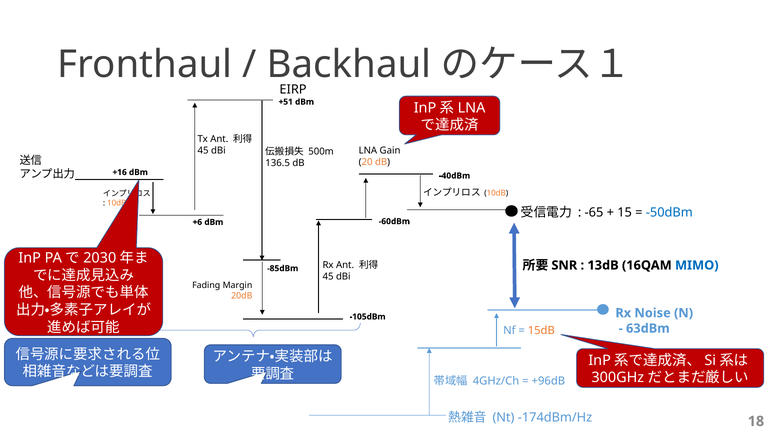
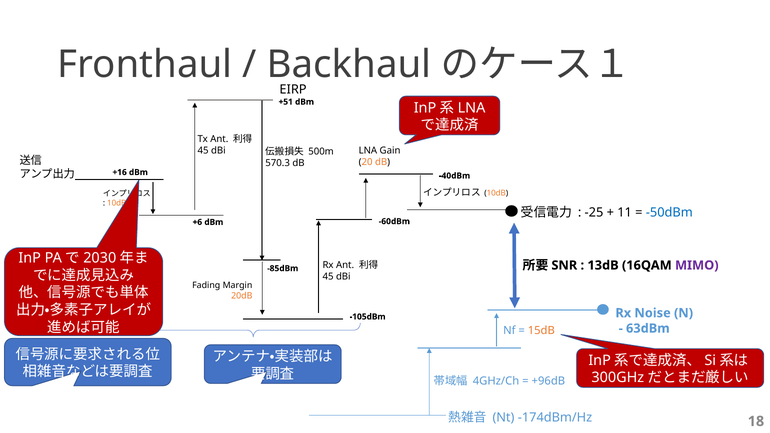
136.5: 136.5 -> 570.3 (278, 163)
-65: -65 -> -25 (594, 213)
15: 15 -> 11 (625, 213)
MIMO colour: blue -> purple (697, 265)
